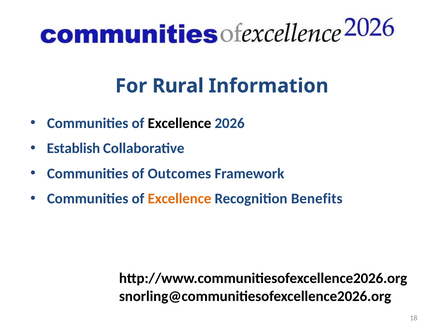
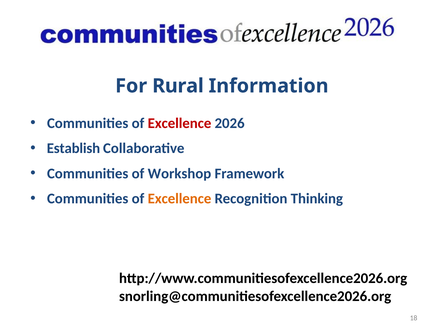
Excellence colour: black -> red (179, 123)
Outcomes: Outcomes -> Workshop (179, 173)
Benefits: Benefits -> Thinking (317, 199)
